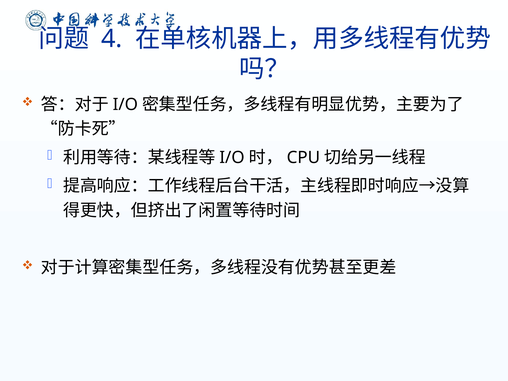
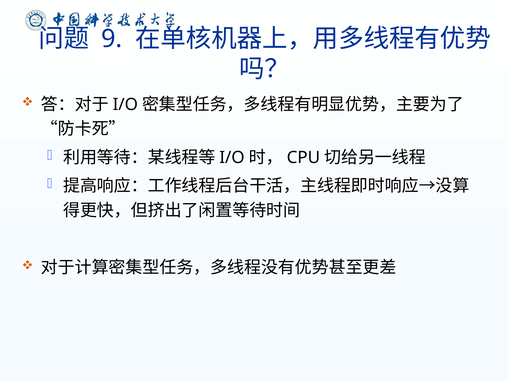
4: 4 -> 9 (112, 39)
